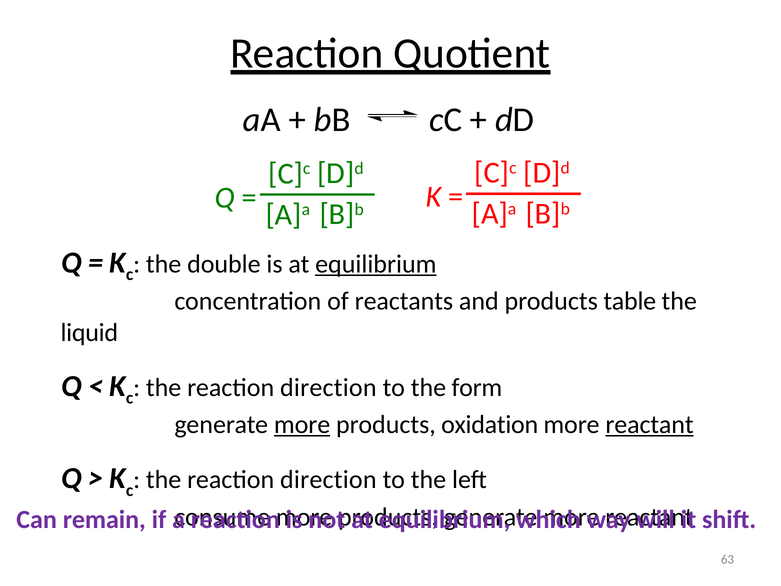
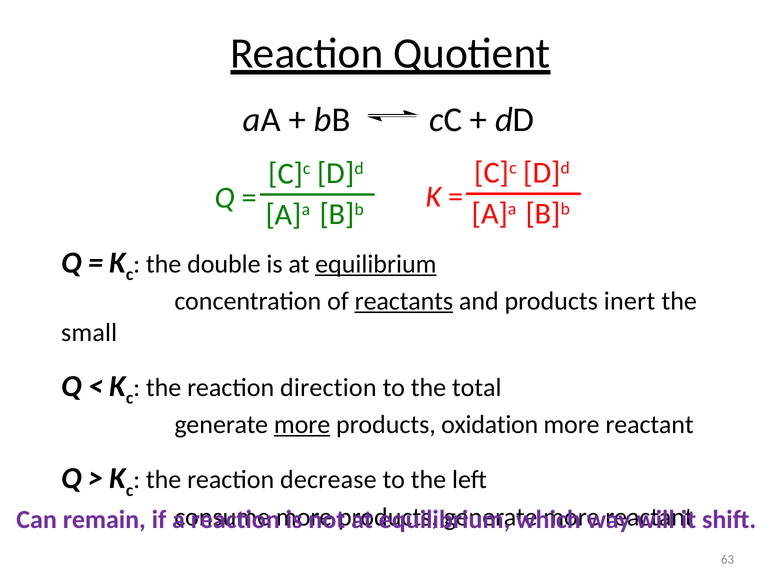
reactants underline: none -> present (404, 301)
table: table -> inert (630, 301)
liquid: liquid -> small (89, 332)
form: form -> total (477, 387)
reactant underline: present -> none (650, 425)
direction: direction -> decrease (328, 480)
